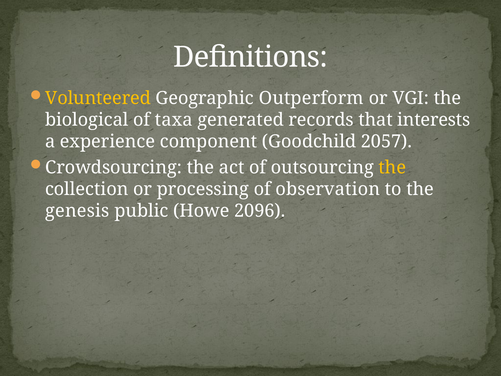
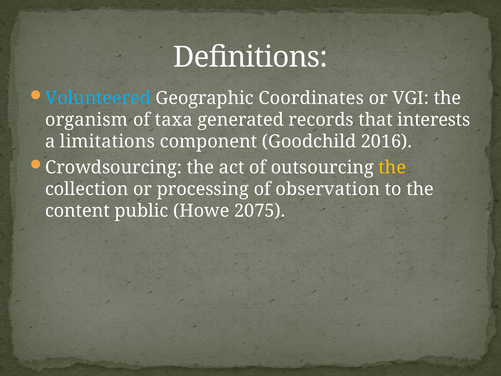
Volunteered colour: yellow -> light blue (98, 98)
Outperform: Outperform -> Coordinates (311, 98)
biological: biological -> organism (87, 120)
experience: experience -> limitations (107, 141)
2057: 2057 -> 2016 (386, 141)
genesis: genesis -> content (77, 211)
2096: 2096 -> 2075 (260, 211)
